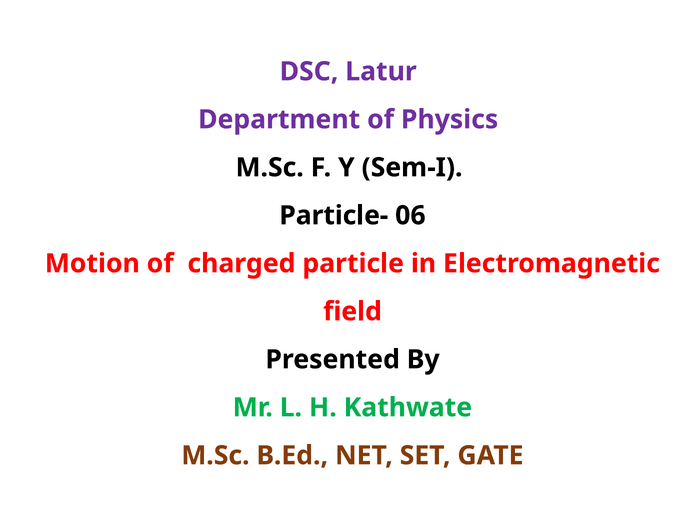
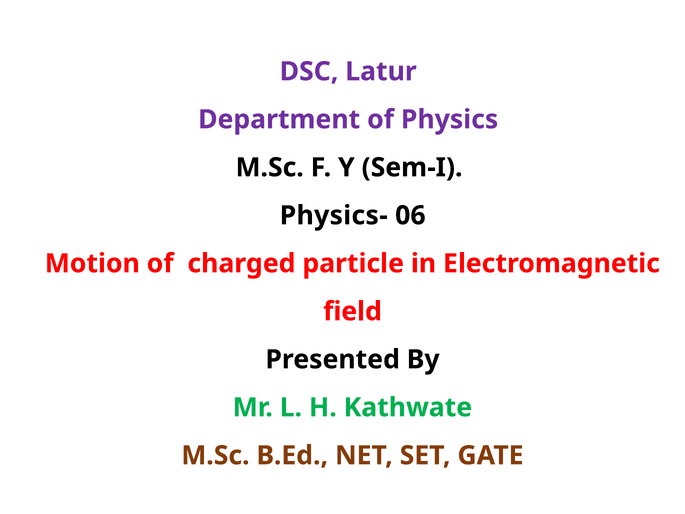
Particle-: Particle- -> Physics- (334, 215)
